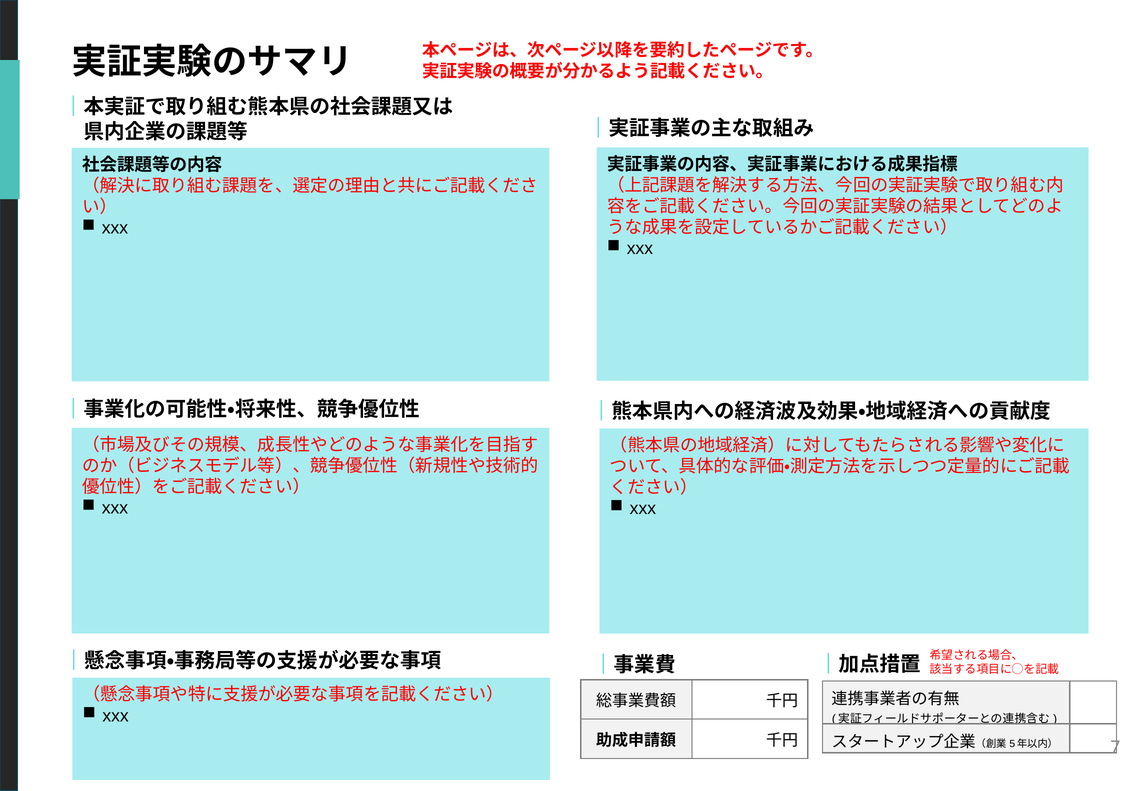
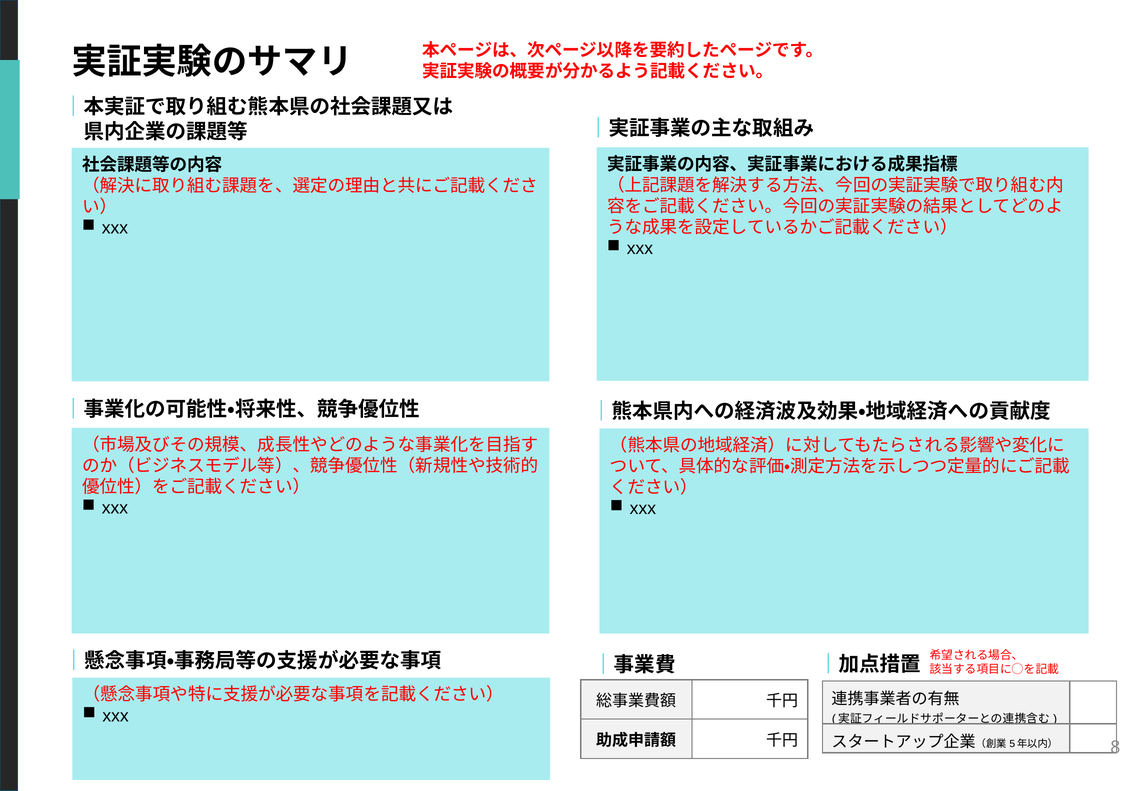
7: 7 -> 8 (1115, 747)
